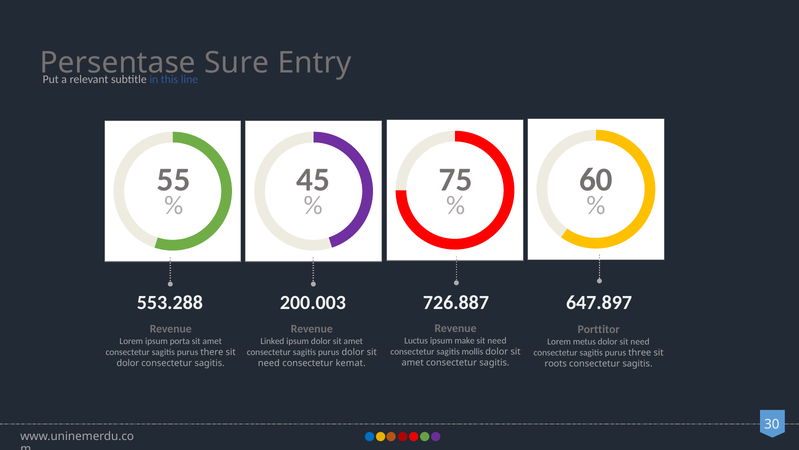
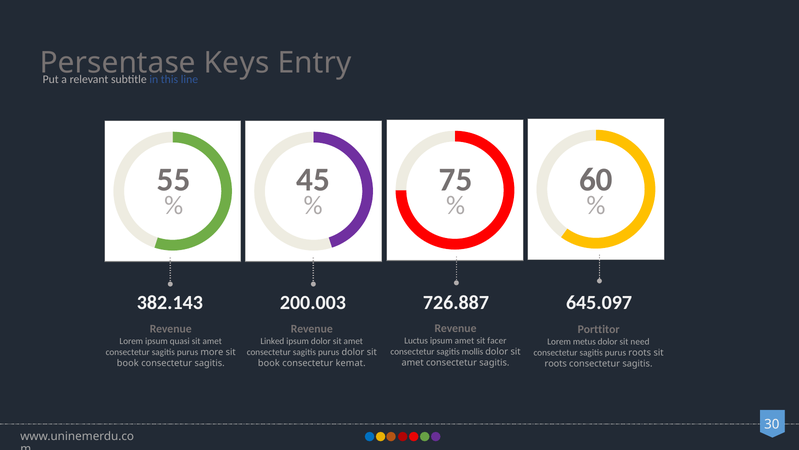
Sure: Sure -> Keys (237, 63)
553.288: 553.288 -> 382.143 (170, 302)
647.897: 647.897 -> 645.097 (599, 302)
ipsum make: make -> amet (465, 340)
need: need -> facer (497, 340)
porta: porta -> quasi (180, 341)
there: there -> more (212, 352)
purus three: three -> roots (640, 352)
dolor: dolor -> book (128, 363)
need: need -> book (269, 363)
